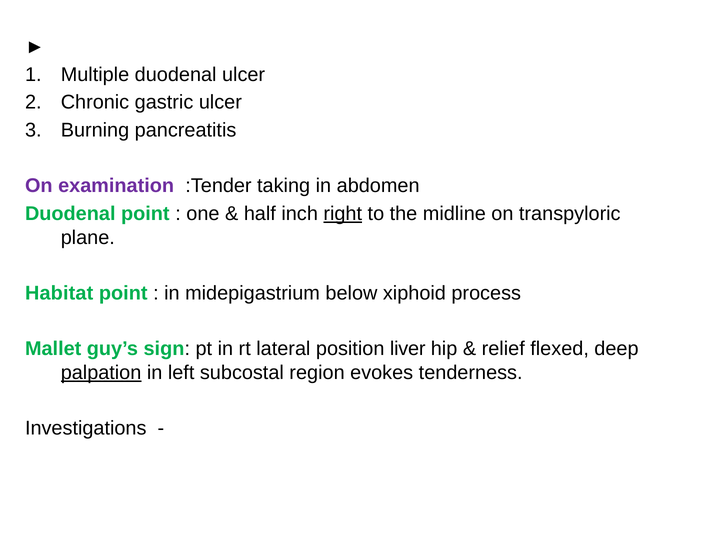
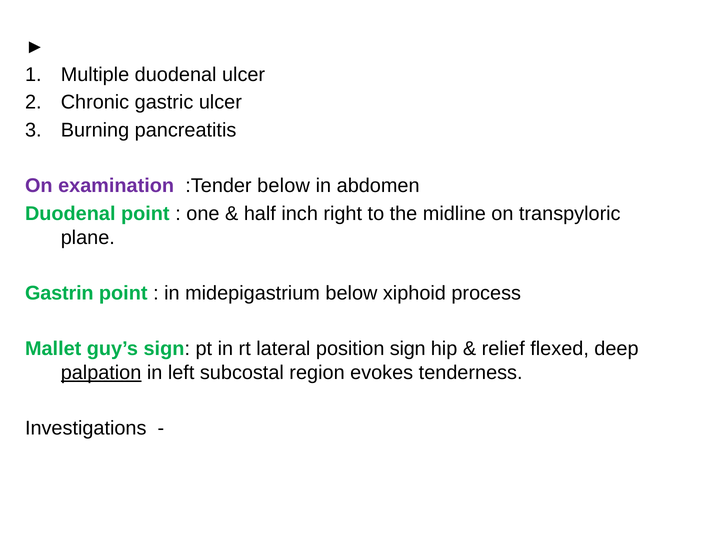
:Tender taking: taking -> below (284, 186)
right underline: present -> none (343, 214)
Habitat: Habitat -> Gastrin (59, 293)
position liver: liver -> sign (408, 349)
